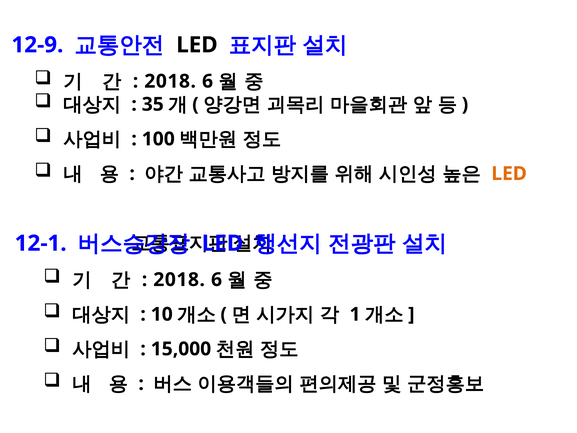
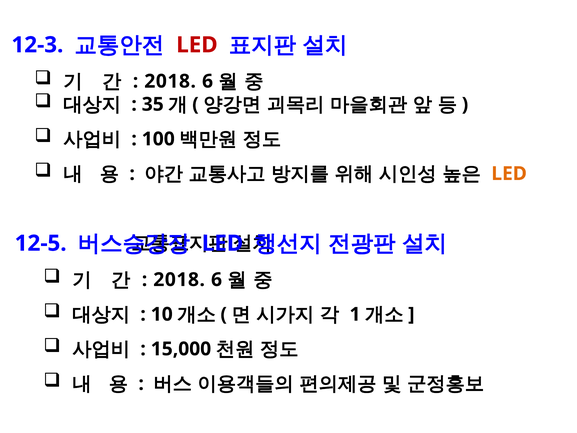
12-9: 12-9 -> 12-3 (37, 45)
LED colour: black -> red (197, 45)
12-1: 12-1 -> 12-5 (41, 243)
